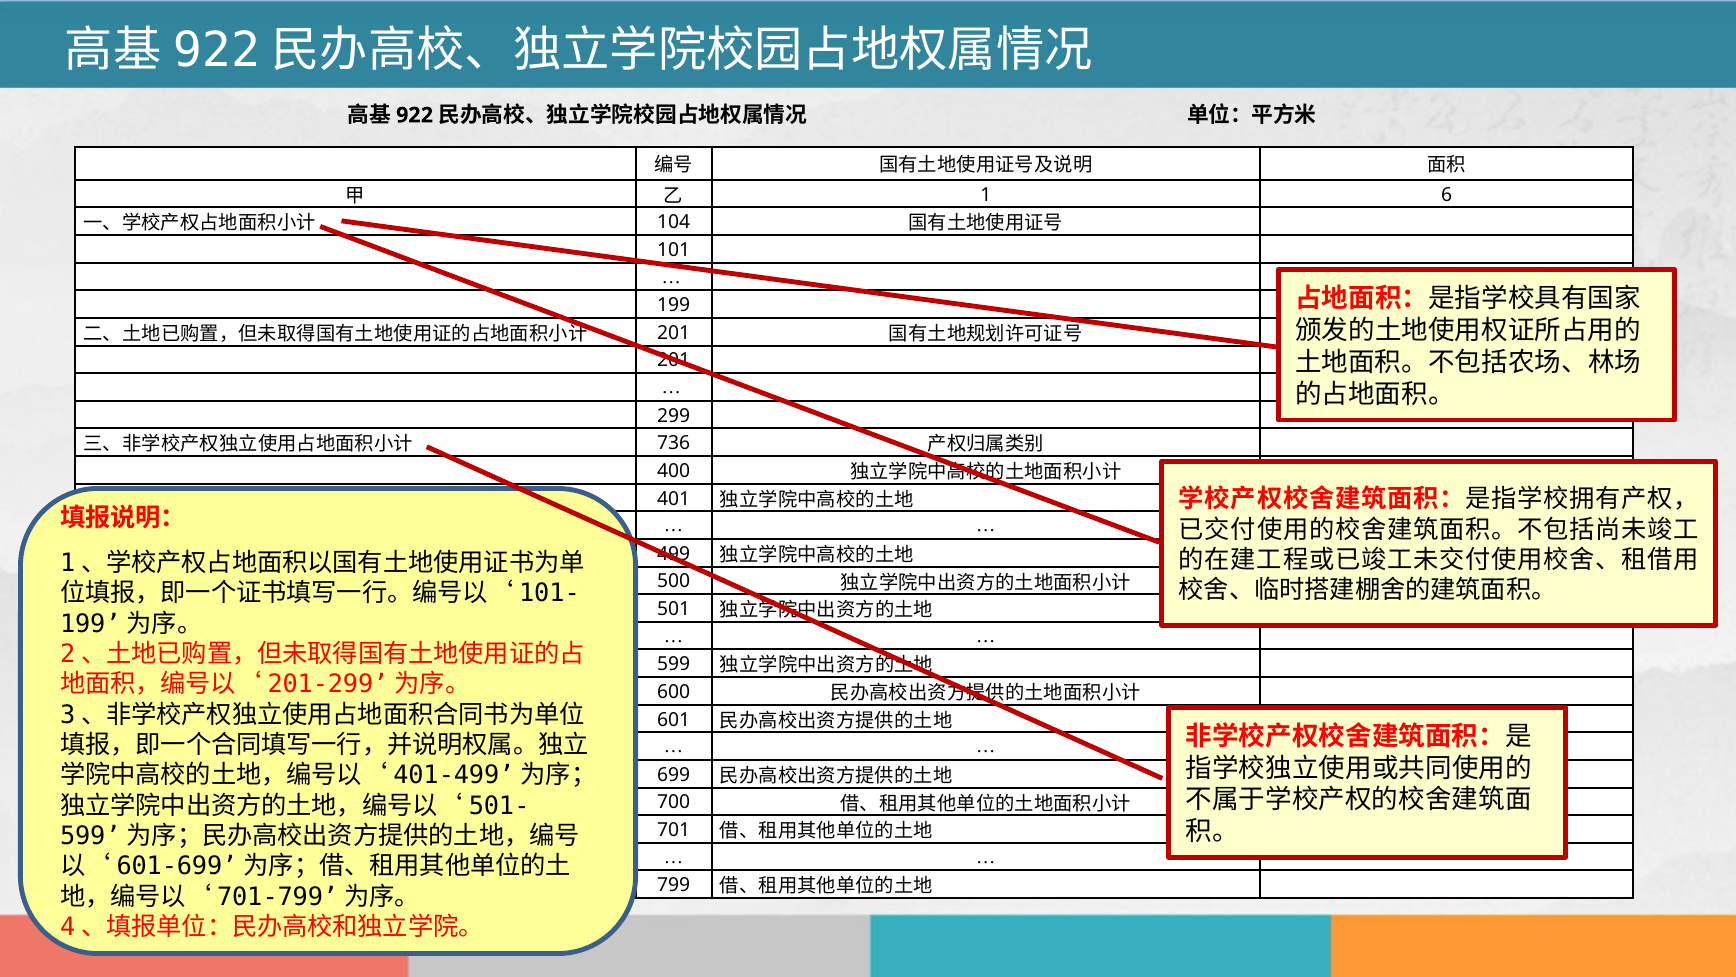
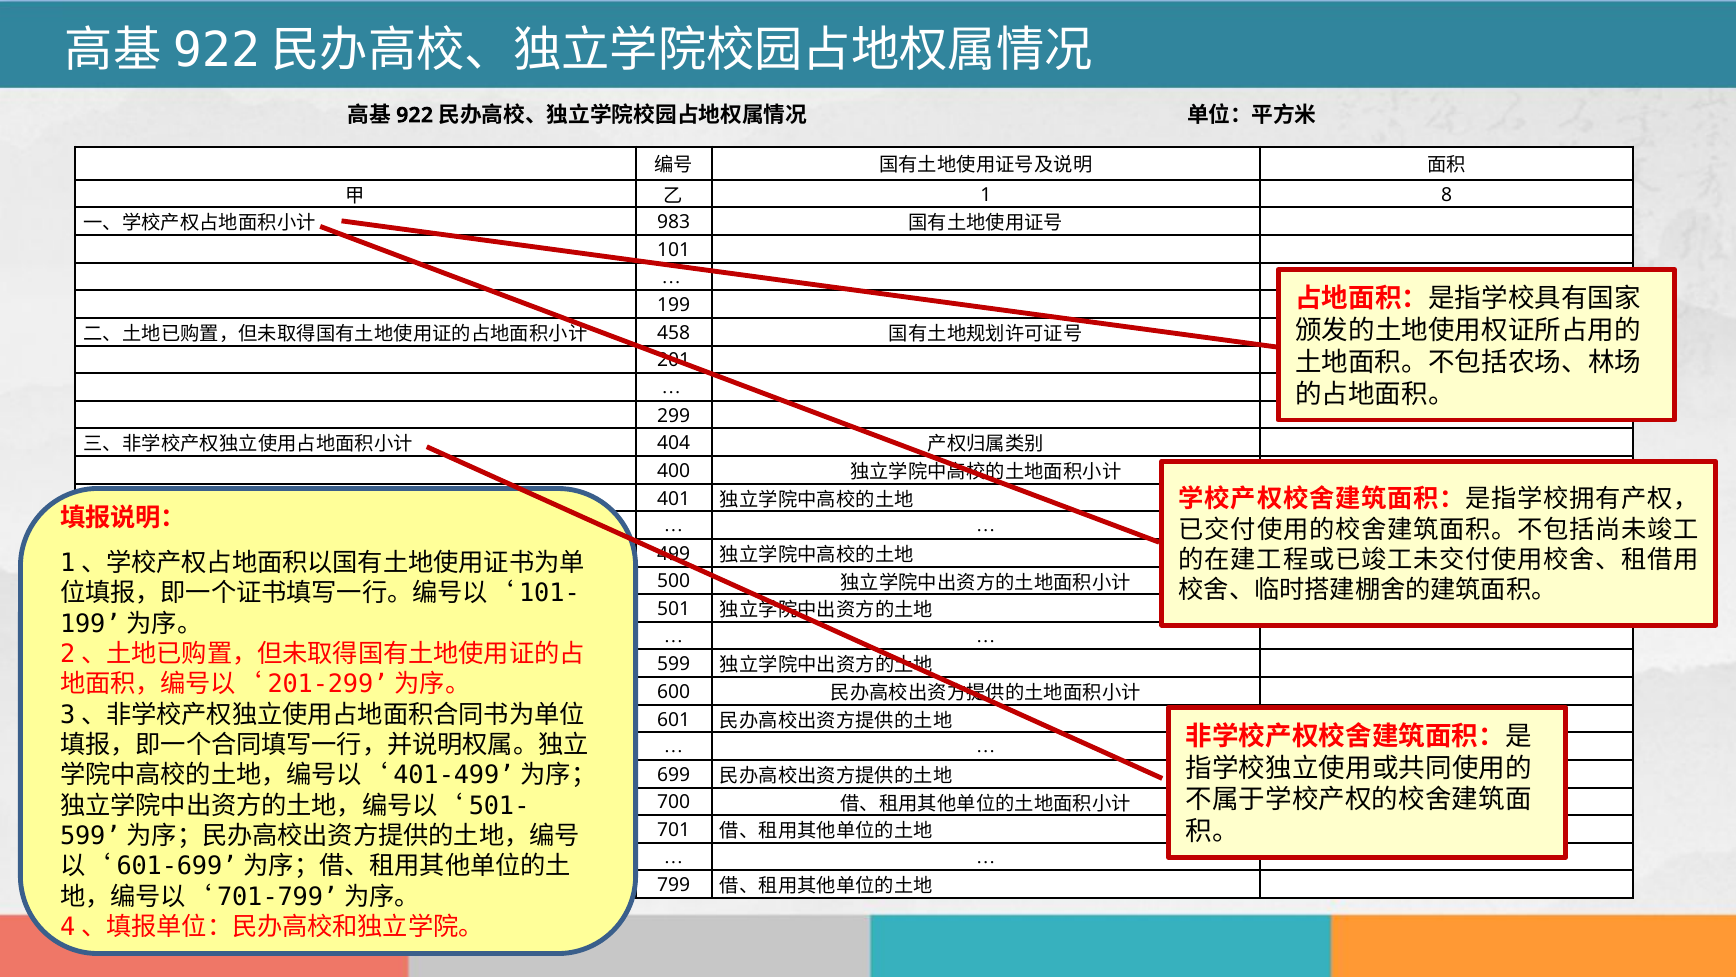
6: 6 -> 8 (1447, 195)
104: 104 -> 983 (674, 222)
201: 201 -> 458 (674, 333)
736: 736 -> 404 (674, 443)
